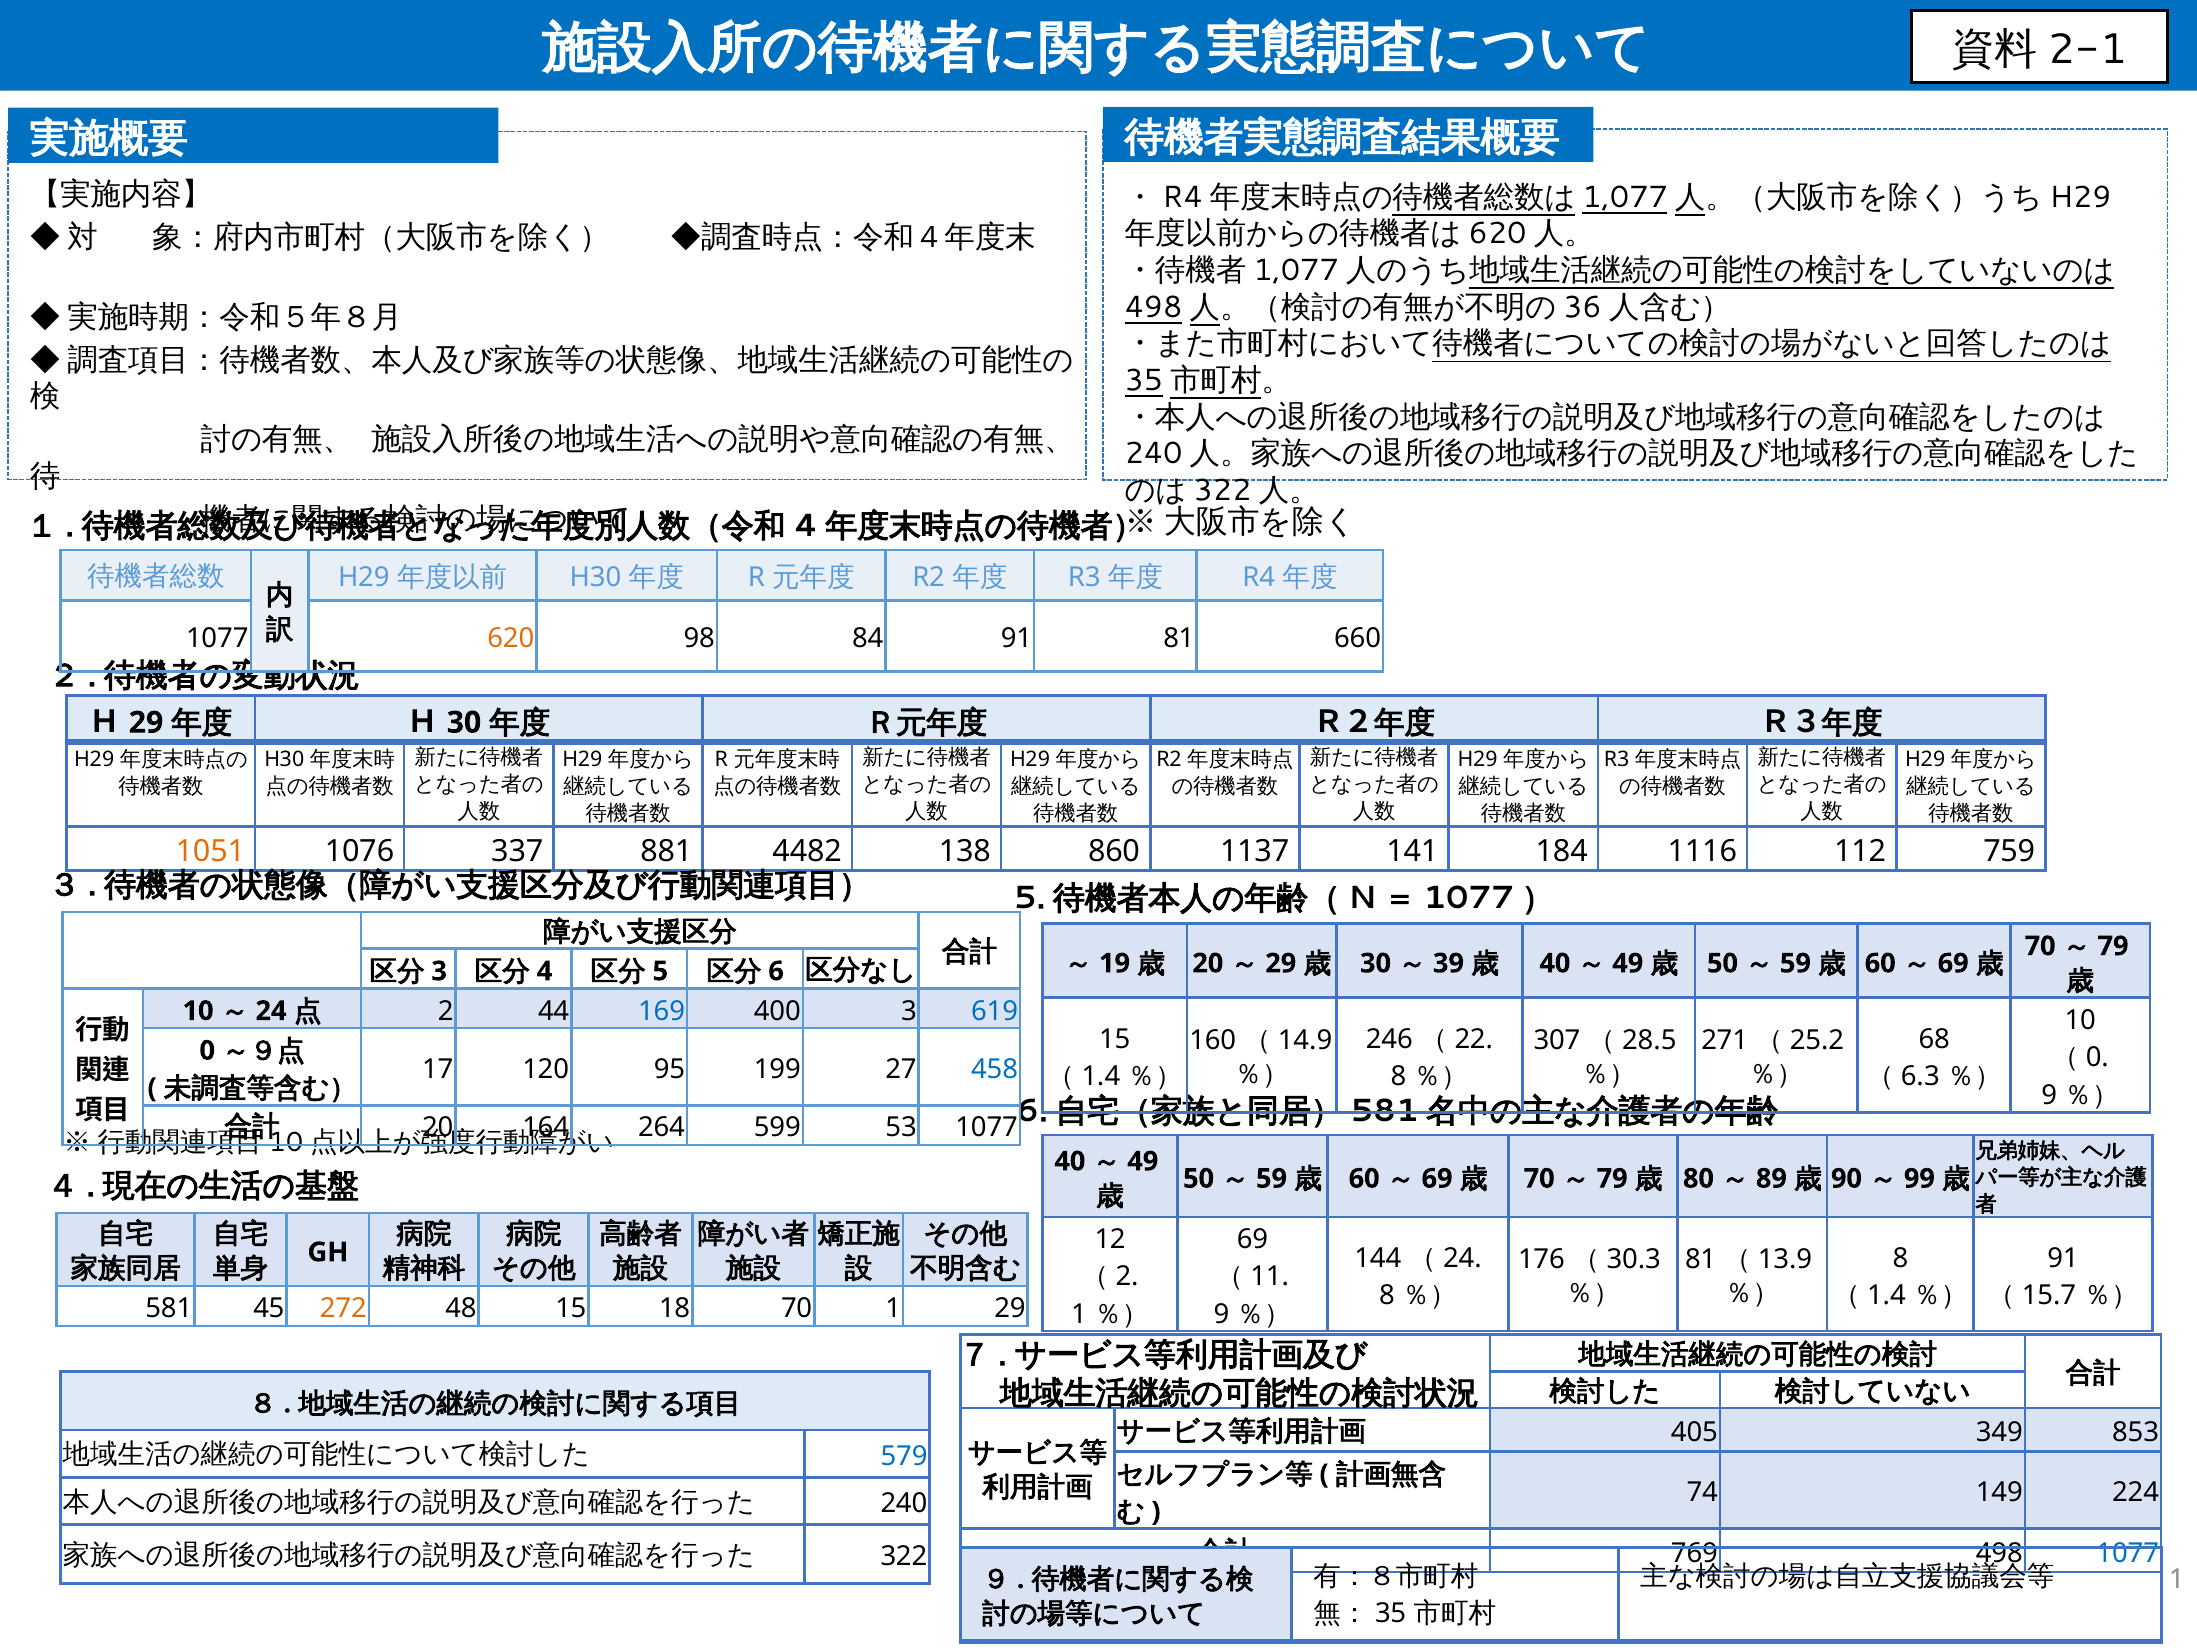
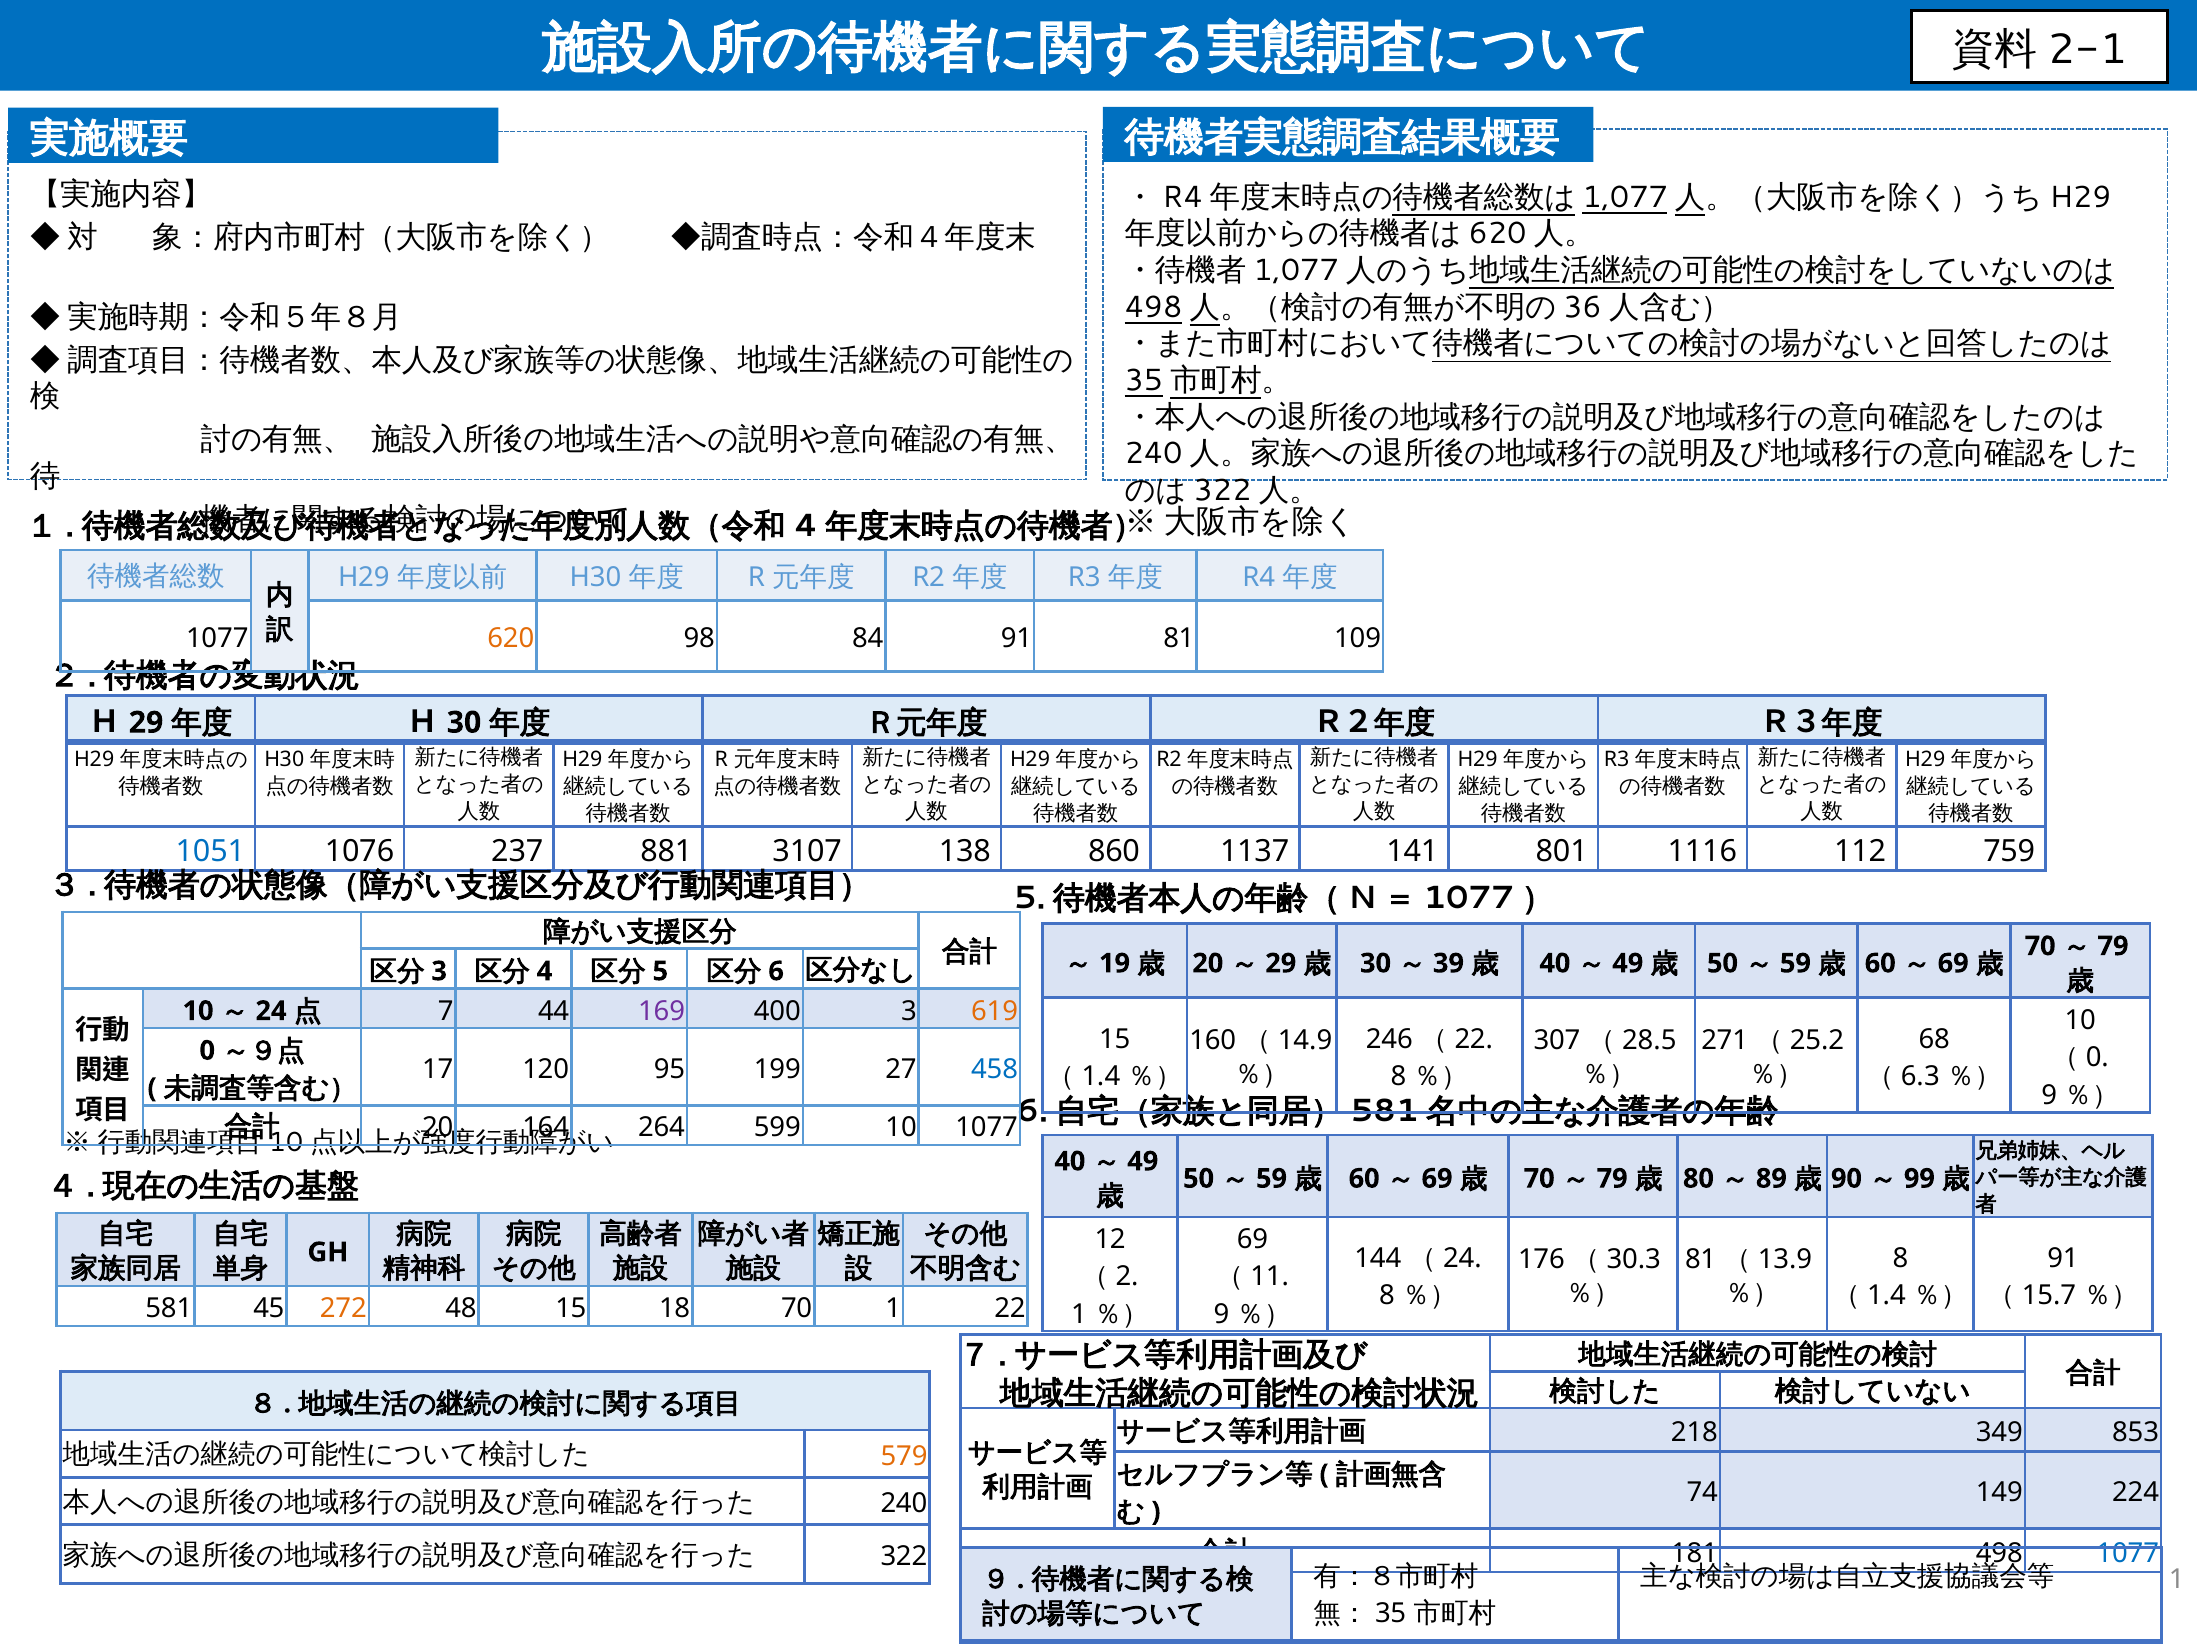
660: 660 -> 109 (1358, 638)
1051 colour: orange -> blue (210, 851)
337: 337 -> 237 (517, 851)
4482: 4482 -> 3107 (807, 851)
184: 184 -> 801 (1562, 851)
2: 2 -> 7 (446, 1011)
169 colour: blue -> purple (662, 1011)
619 colour: blue -> orange (995, 1011)
599 53: 53 -> 10 (901, 1128)
1 29: 29 -> 22 (1010, 1308)
405: 405 -> 218 (1694, 1432)
579 colour: blue -> orange (904, 1456)
769: 769 -> 181 (1694, 1553)
